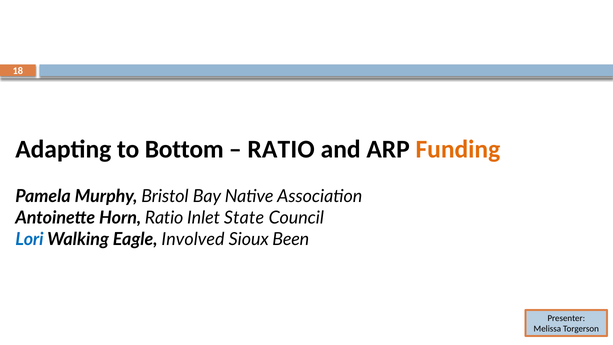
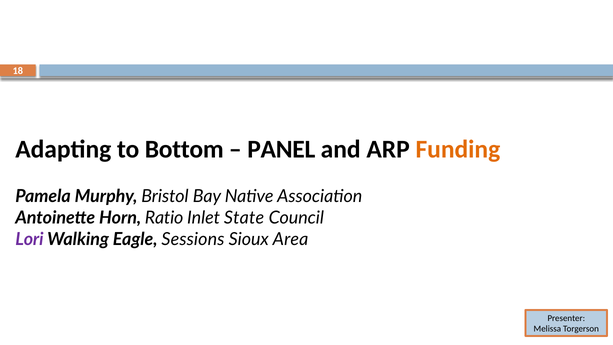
RATIO: RATIO -> PANEL (281, 149)
Lori colour: blue -> purple (29, 239)
Involved: Involved -> Sessions (193, 239)
Been: Been -> Area (291, 239)
